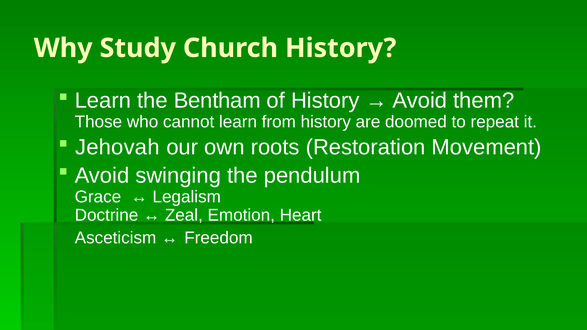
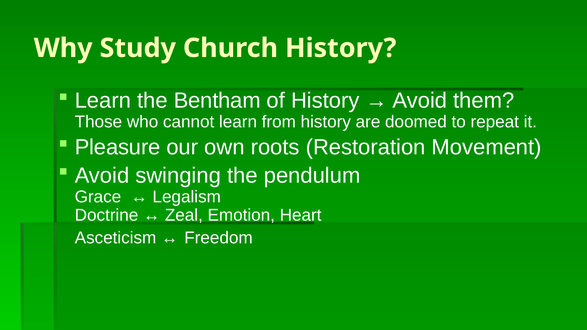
Jehovah: Jehovah -> Pleasure (118, 147)
